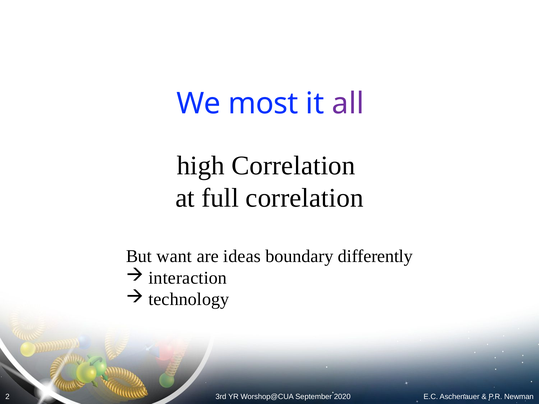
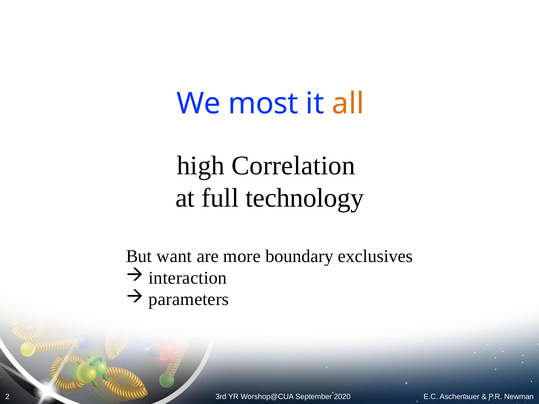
all colour: purple -> orange (348, 104)
full correlation: correlation -> technology (305, 198)
ideas: ideas -> more (242, 256)
differently: differently -> exclusives (375, 256)
technology: technology -> parameters (189, 300)
